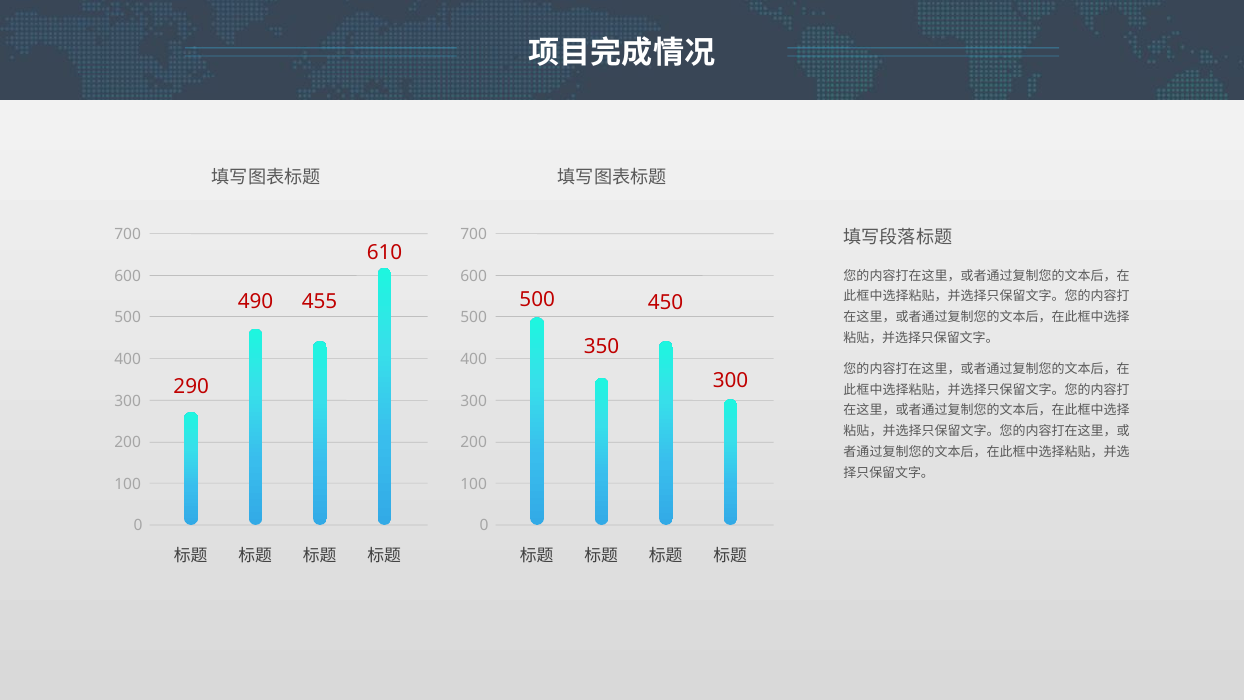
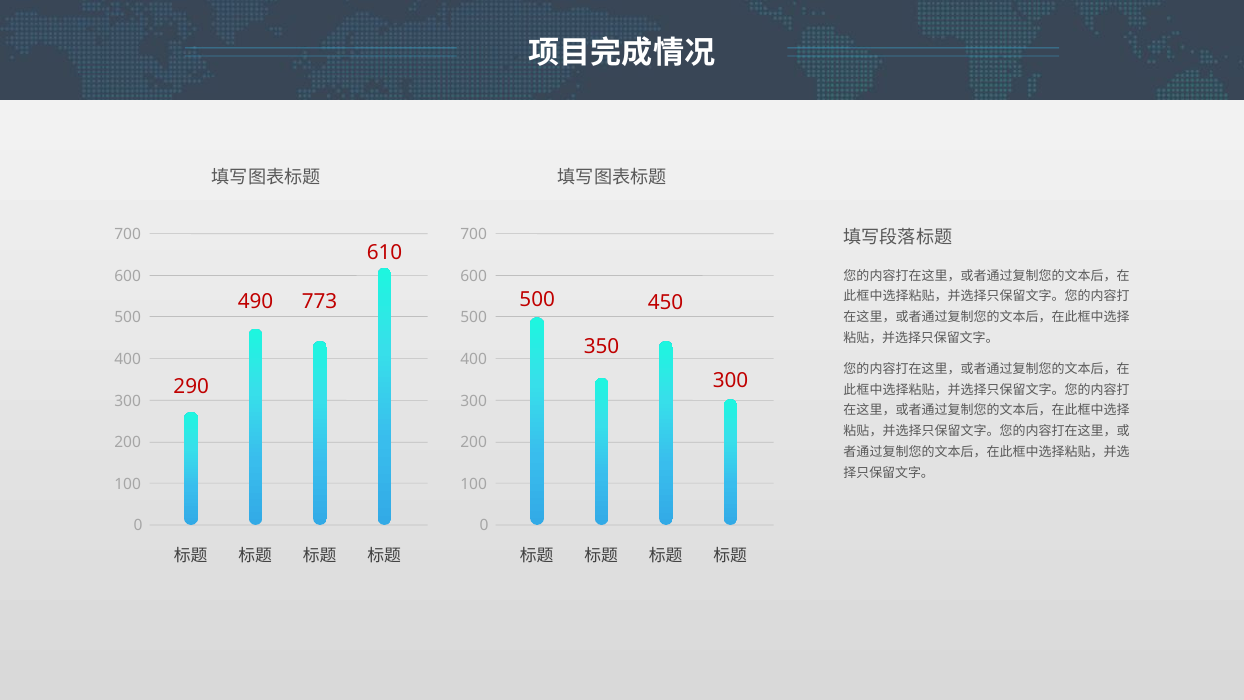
455: 455 -> 773 (320, 302)
